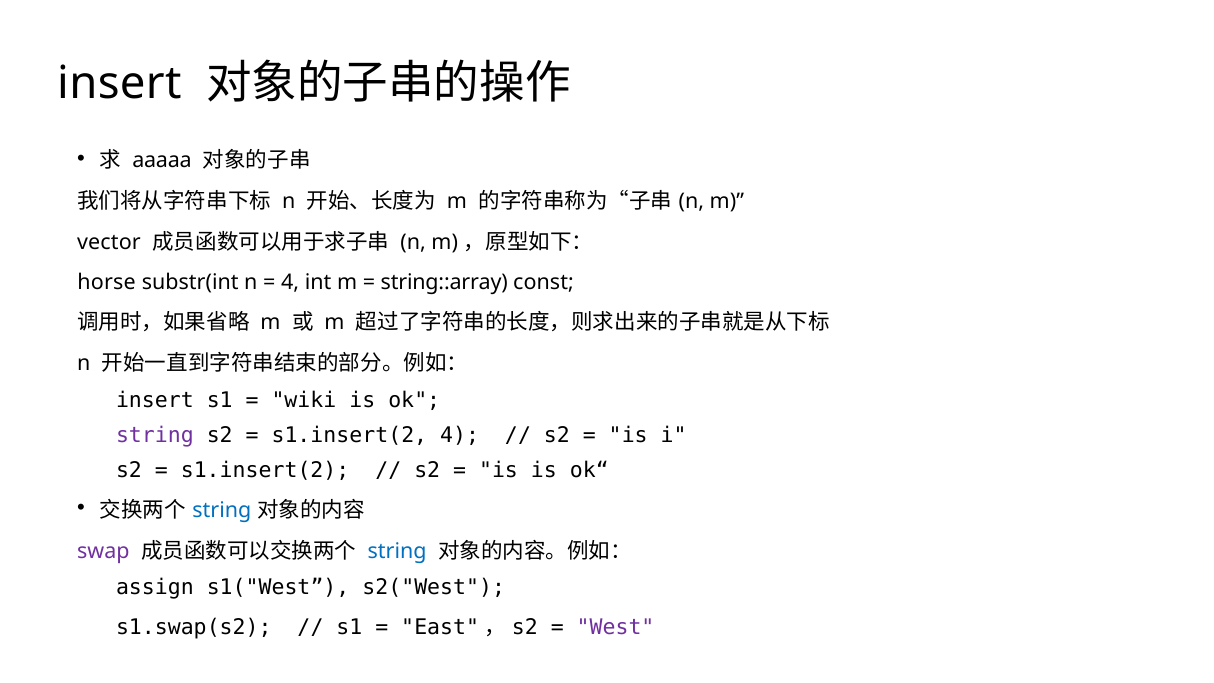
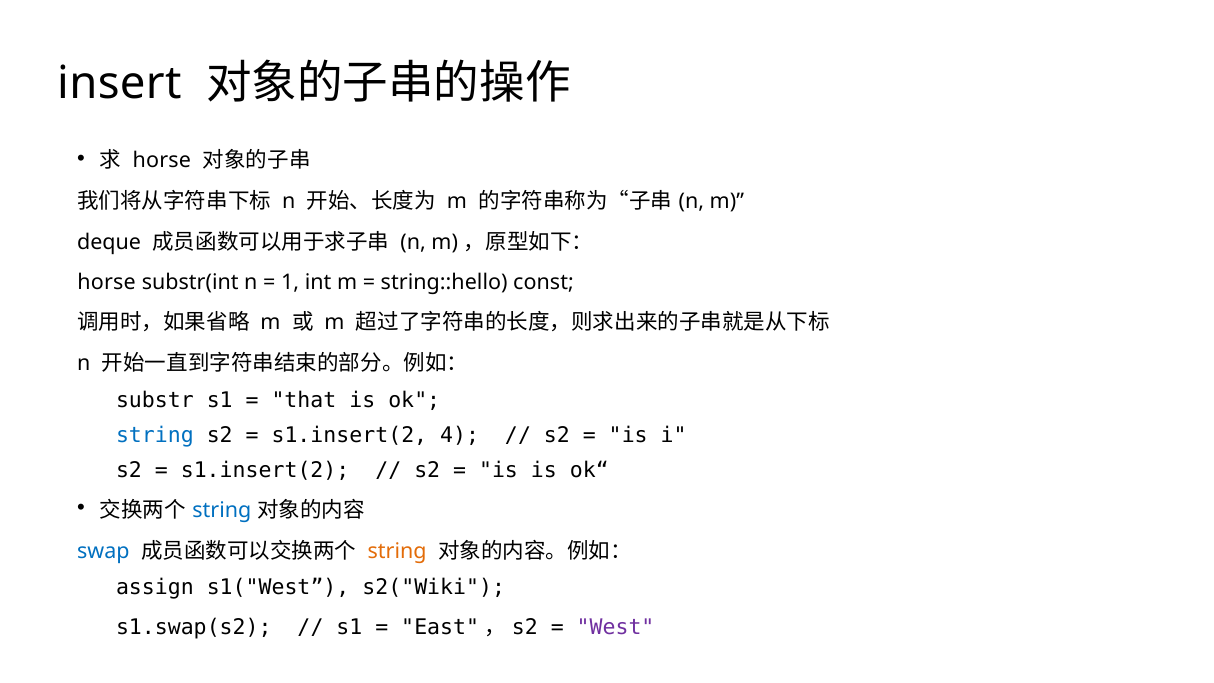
aaaaa: aaaaa -> horse (162, 161)
vector: vector -> deque (109, 242)
4: 4 -> 1 (290, 282)
string::array: string::array -> string::hello (444, 282)
insert: insert -> substr (155, 400)
wiki: wiki -> that (304, 400)
string colour: purple -> blue (155, 435)
swap colour: purple -> blue (103, 551)
string colour: blue -> orange (397, 551)
s2("West: s2("West -> s2("Wiki (434, 587)
